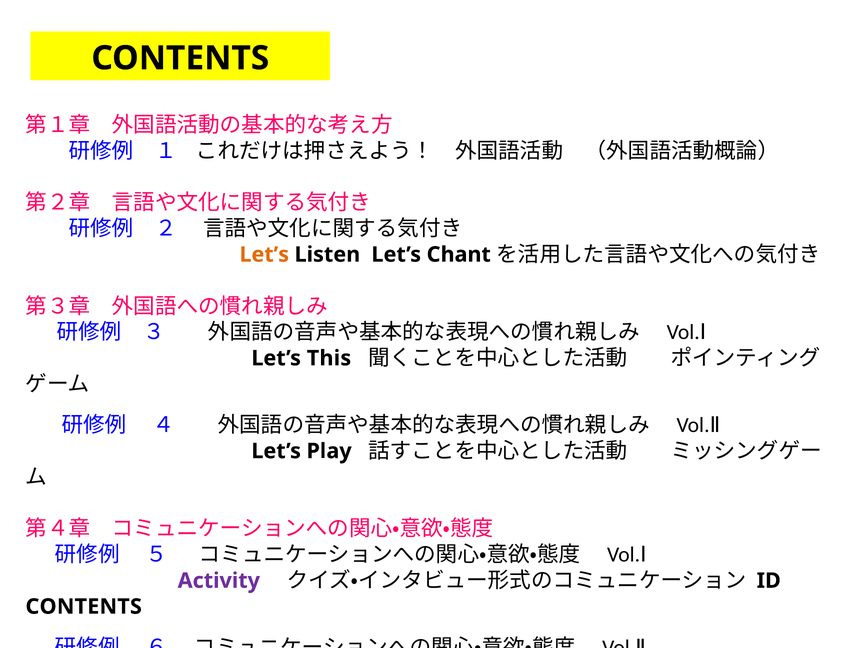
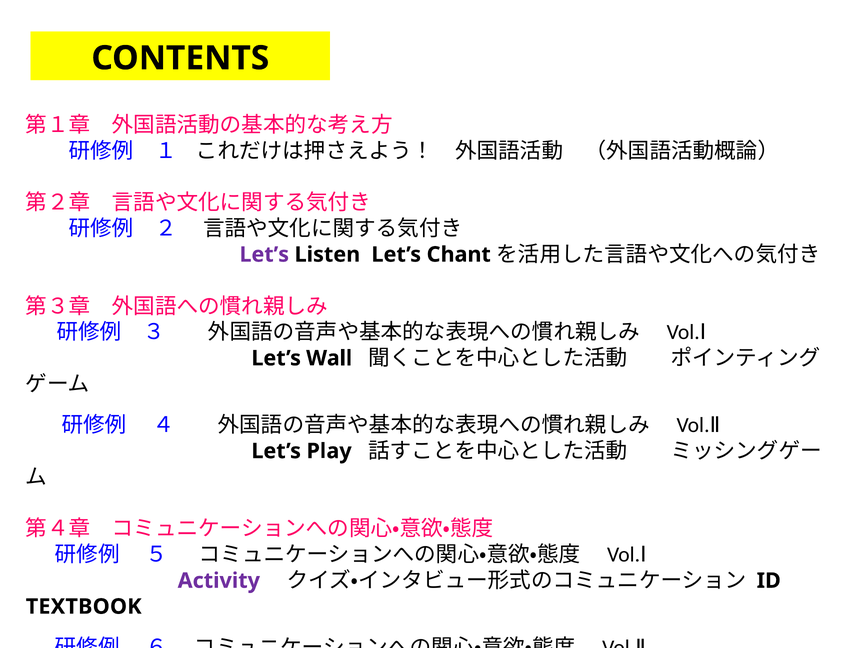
Let’s colour: orange -> purple (264, 255)
This: This -> Wall (329, 358)
CONTENTS: CONTENTS -> TEXTBOOK (84, 607)
